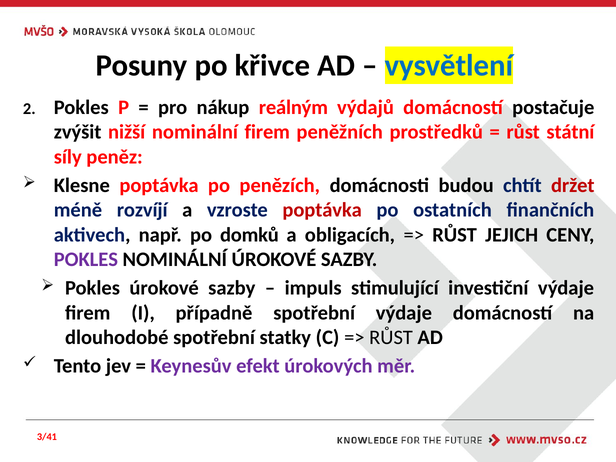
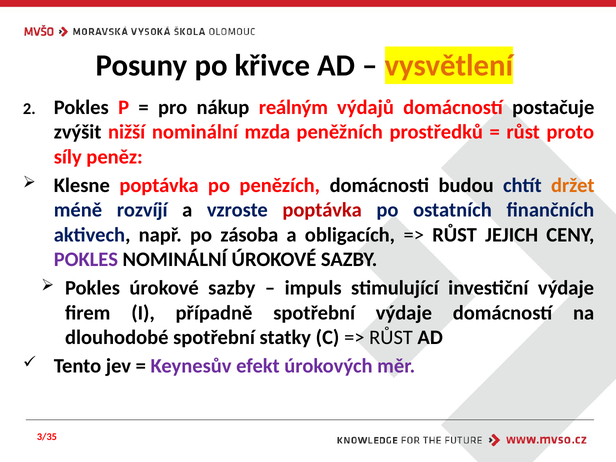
vysvětlení colour: blue -> orange (449, 65)
nominální firem: firem -> mzda (267, 132)
státní: státní -> proto (570, 132)
držet colour: red -> orange (573, 185)
domků: domků -> zásoba (249, 235)
3/41: 3/41 -> 3/35 (47, 437)
